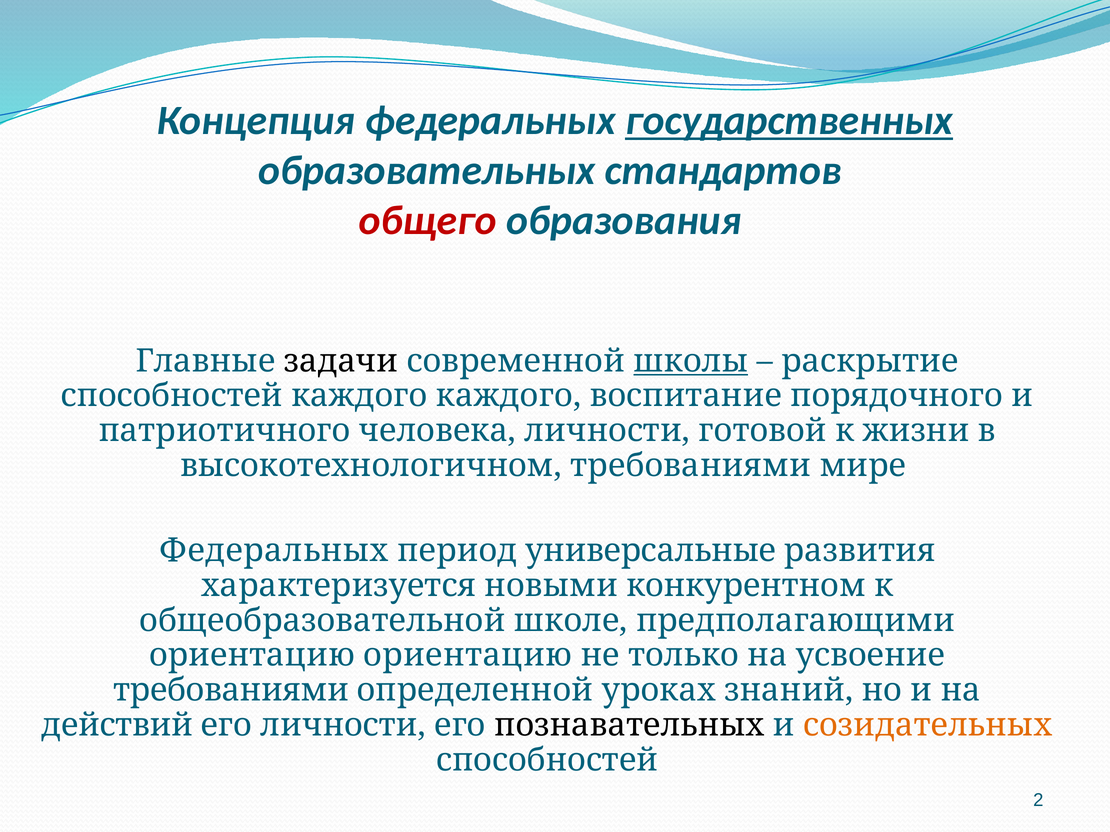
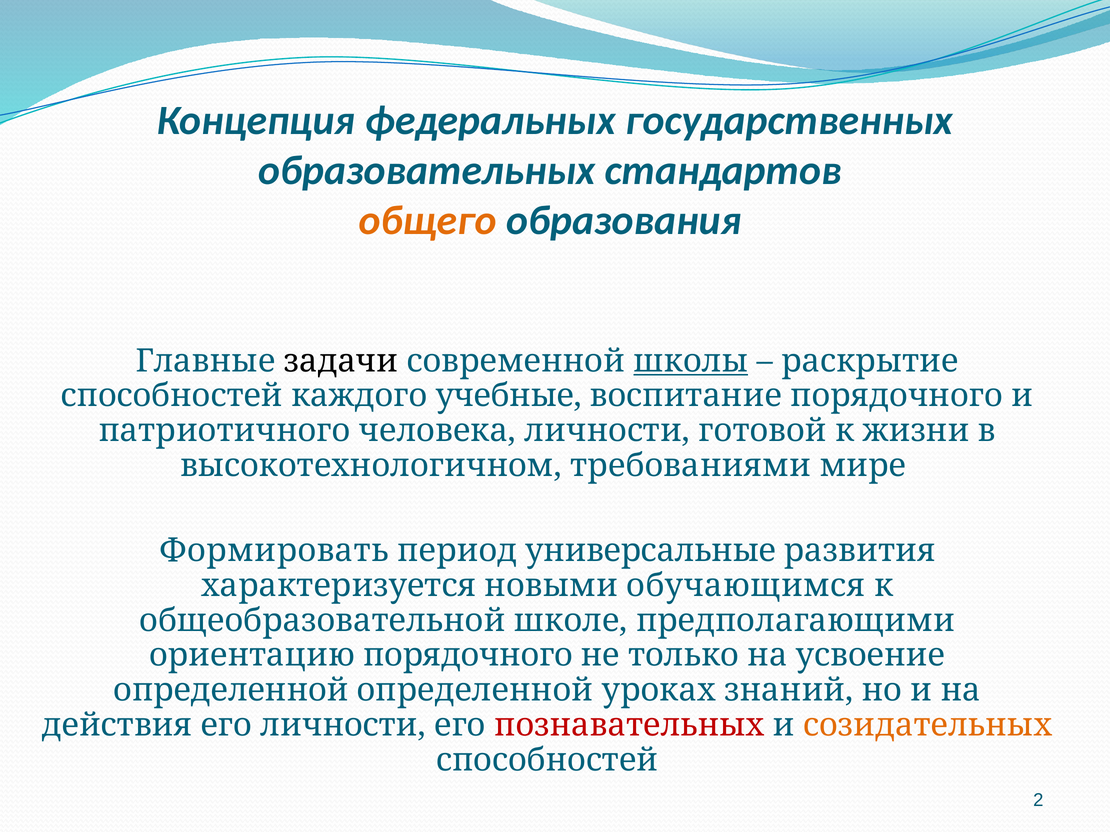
государственных underline: present -> none (789, 121)
общего colour: red -> orange (428, 221)
каждого каждого: каждого -> учебные (509, 396)
Федеральных: Федеральных -> Формировать (274, 551)
конкурентном: конкурентном -> обучающимся (746, 586)
ориентацию ориентацию: ориентацию -> порядочного (468, 656)
требованиями: требованиями -> определенной (231, 691)
действий: действий -> действия (117, 726)
познавательных colour: black -> red (629, 726)
